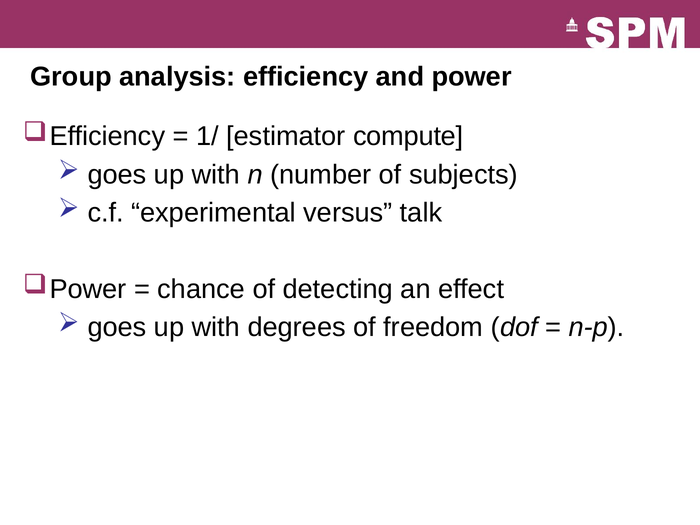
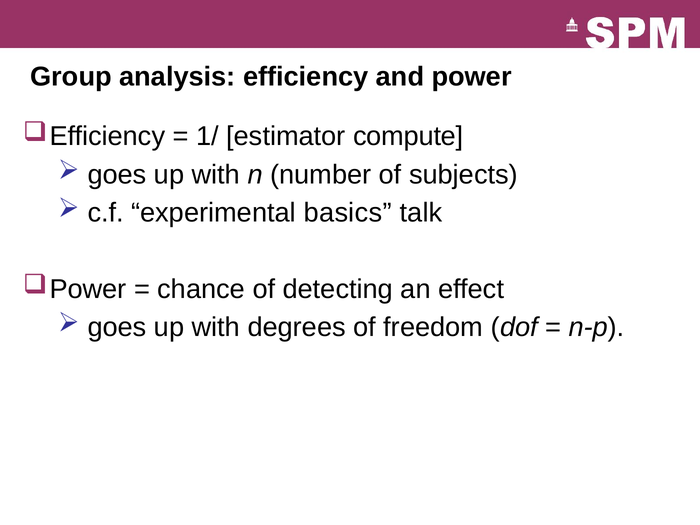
versus: versus -> basics (348, 213)
